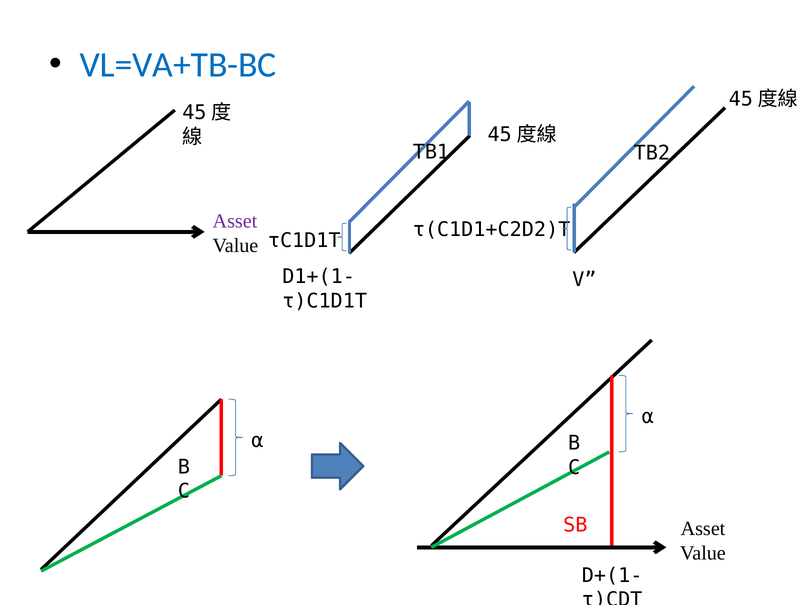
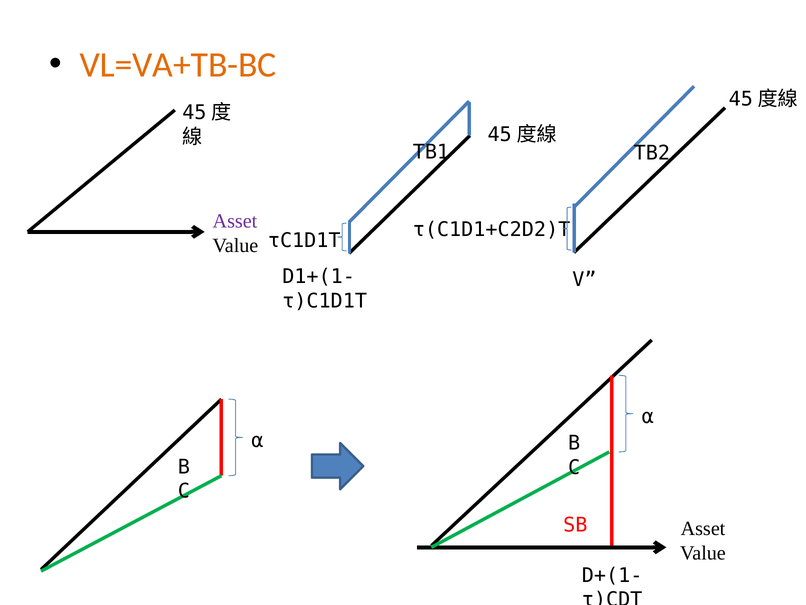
VL=VA+TB-BC colour: blue -> orange (178, 65)
